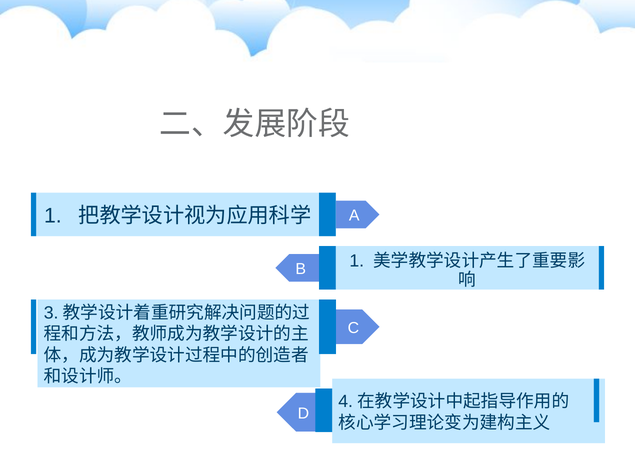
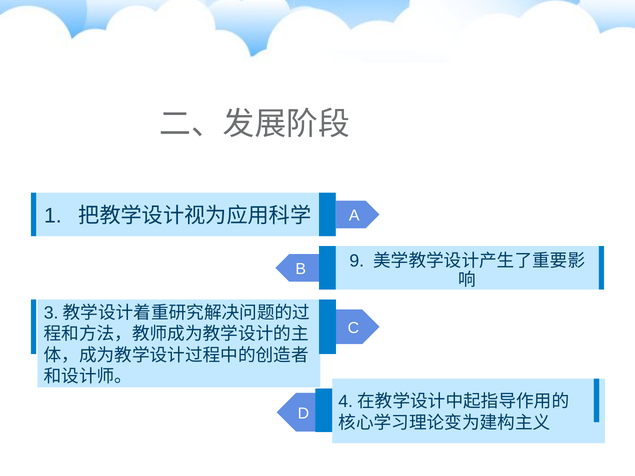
B 1: 1 -> 9 (357, 261)
